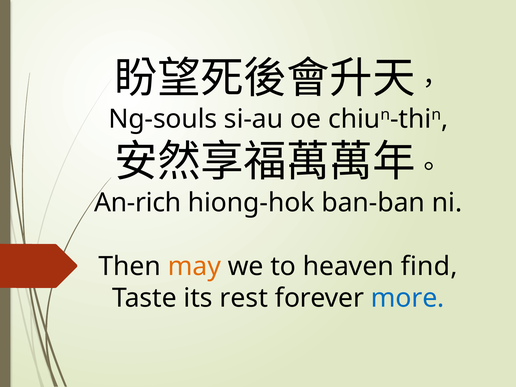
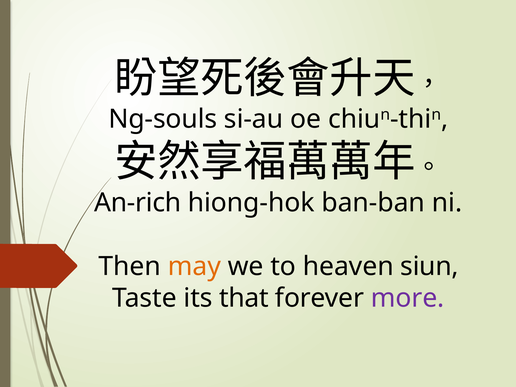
find: find -> siun (429, 266)
rest: rest -> that (244, 298)
more colour: blue -> purple (408, 298)
